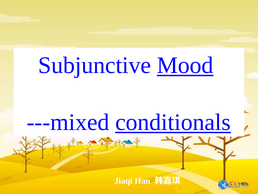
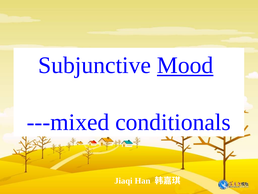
conditionals underline: present -> none (173, 122)
